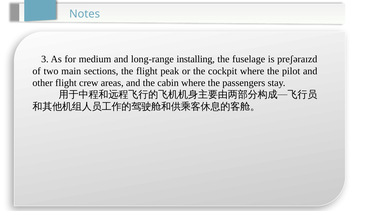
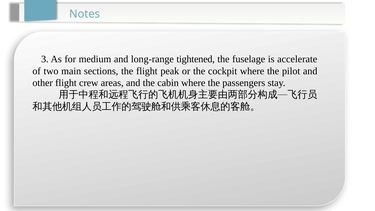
installing: installing -> tightened (196, 59)
preʃəraɪzd: preʃəraɪzd -> accelerate (297, 59)
